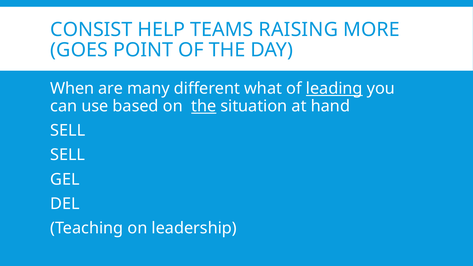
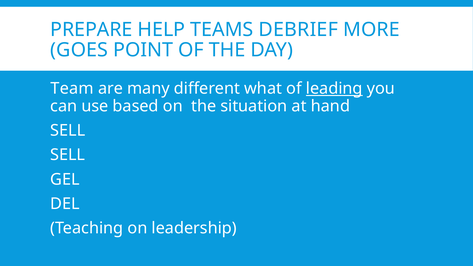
CONSIST: CONSIST -> PREPARE (91, 30)
RAISING: RAISING -> DEBRIEF (298, 30)
When: When -> Team (72, 89)
the underline: present -> none (204, 106)
